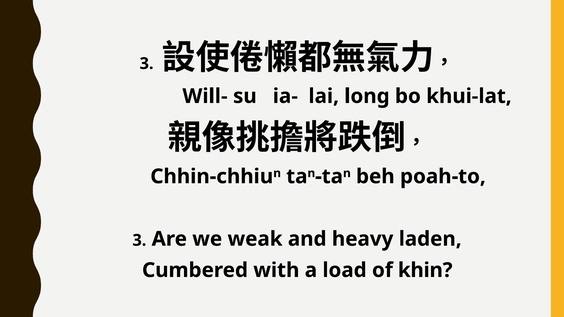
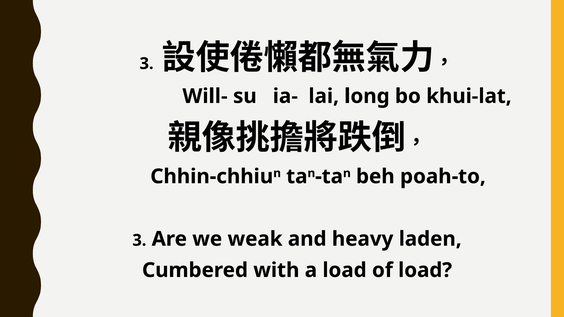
of khin: khin -> load (425, 270)
